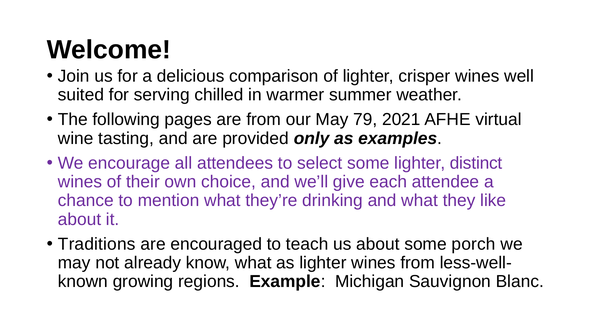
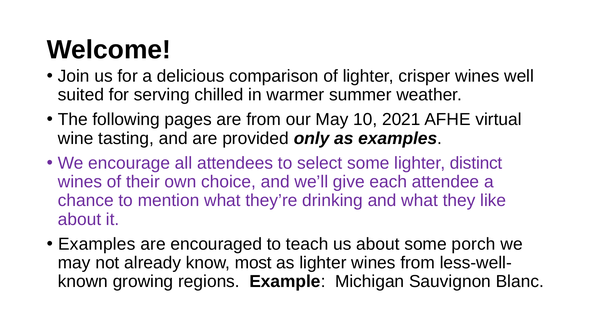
79: 79 -> 10 (365, 120)
Traditions: Traditions -> Examples (97, 244)
know what: what -> most (253, 263)
